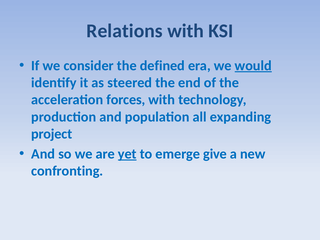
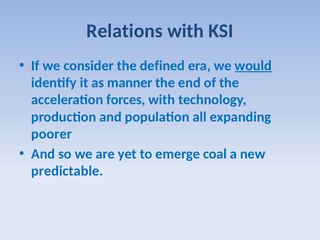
steered: steered -> manner (130, 83)
project: project -> poorer (52, 134)
yet underline: present -> none (127, 154)
give: give -> coal (215, 154)
confronting: confronting -> predictable (67, 171)
